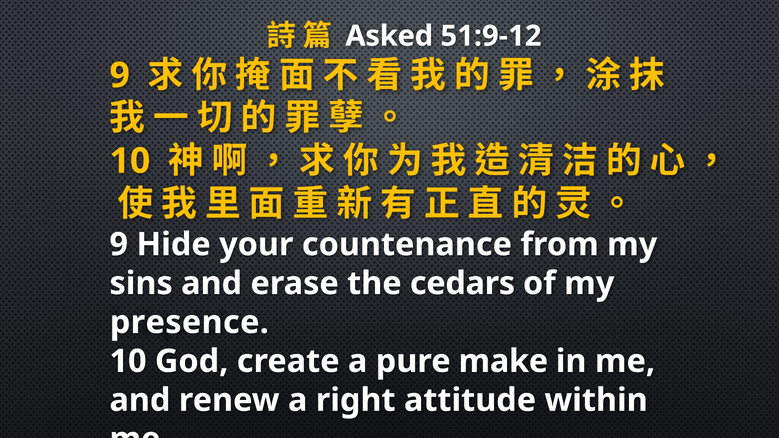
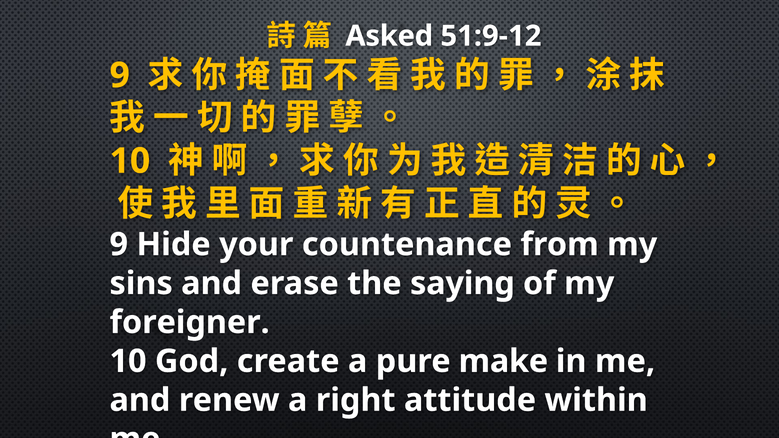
cedars: cedars -> saying (462, 284)
presence: presence -> foreigner (190, 322)
